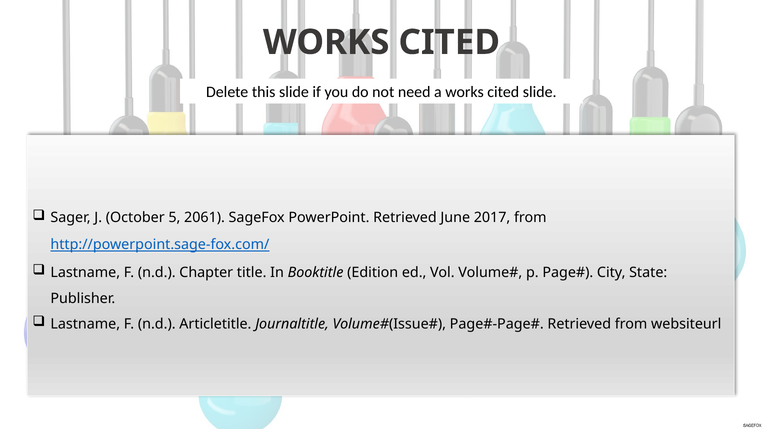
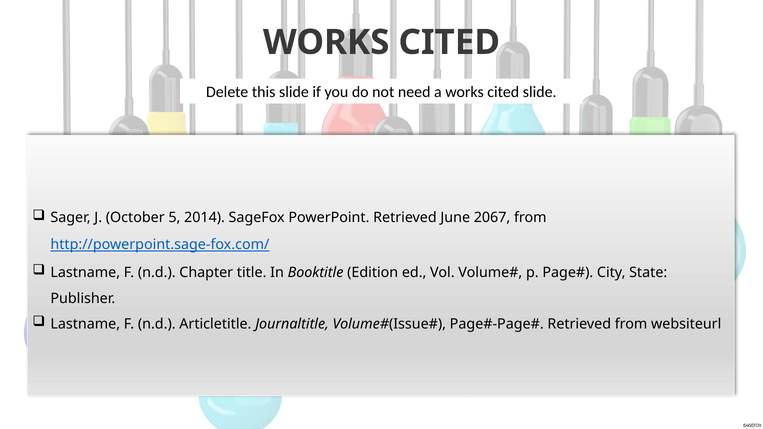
2061: 2061 -> 2014 (205, 218)
2017: 2017 -> 2067 (492, 218)
